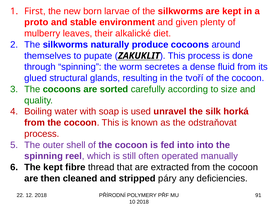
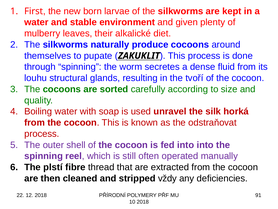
proto: proto -> water (36, 22)
glued: glued -> louhu (36, 78)
The kept: kept -> plstí (53, 167)
páry: páry -> vždy (167, 178)
